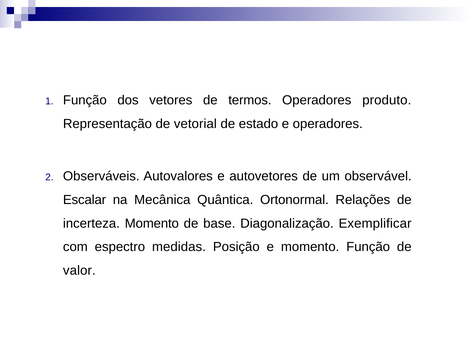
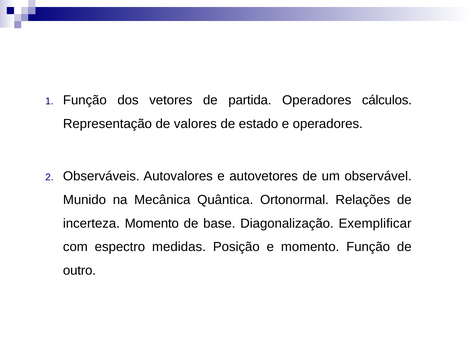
termos: termos -> partida (250, 100)
produto: produto -> cálculos (387, 100)
vetorial: vetorial -> valores (195, 124)
Escalar: Escalar -> Munido (84, 200)
valor: valor -> outro (79, 271)
